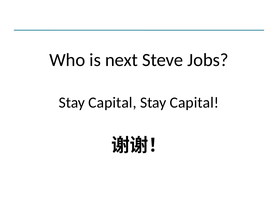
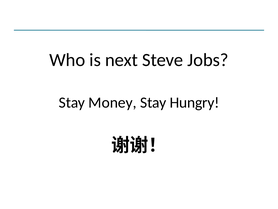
Capital: Capital -> Money (112, 102)
Capital: Capital -> Hungry (194, 102)
